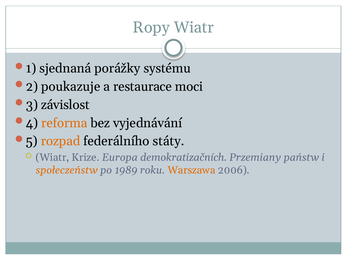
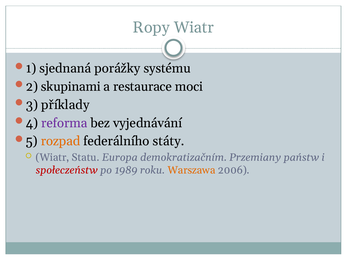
poukazuje: poukazuje -> skupinami (71, 87)
závislost: závislost -> příklady (65, 105)
reforma colour: orange -> purple (64, 123)
Krize: Krize -> Statu (86, 157)
demokratizačních: demokratizačních -> demokratizačním (184, 157)
społeczeństw colour: orange -> red (67, 170)
